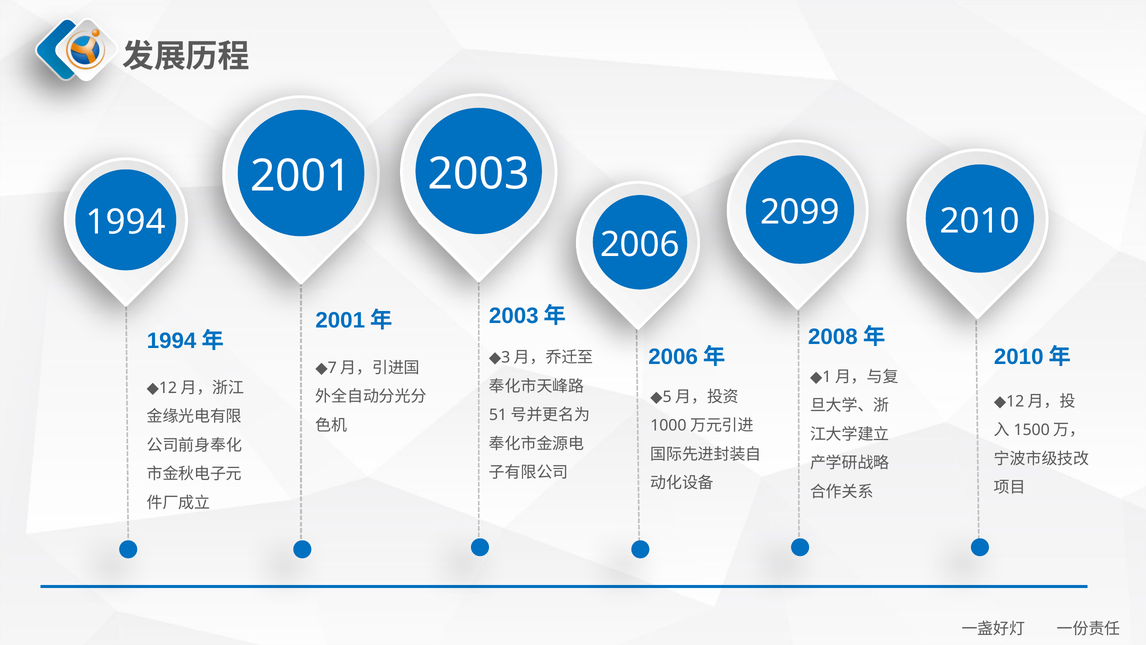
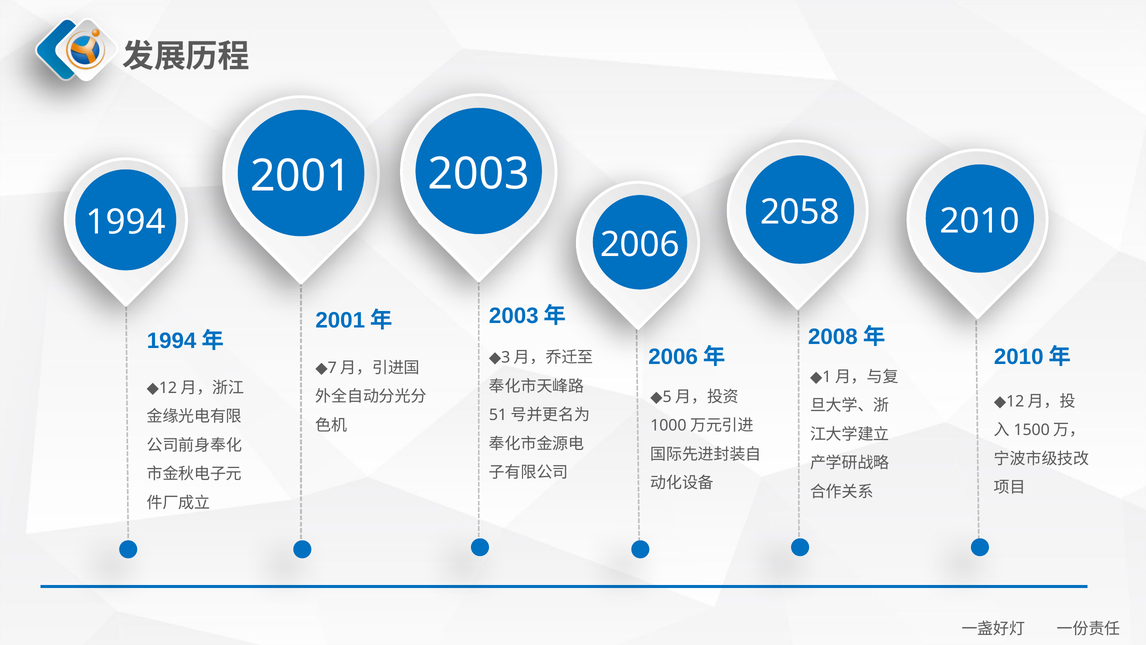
2099: 2099 -> 2058 (800, 212)
